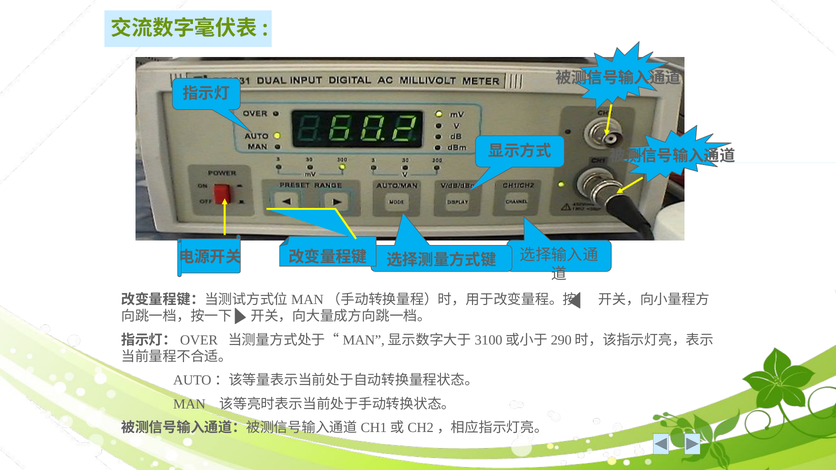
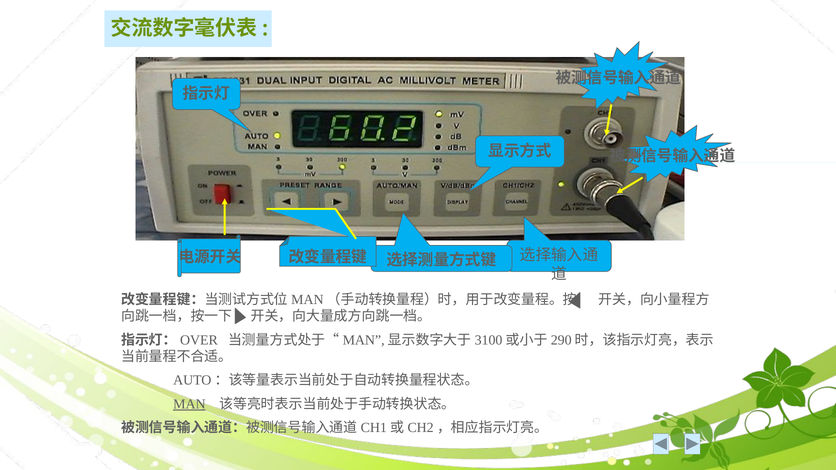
MAN underline: none -> present (189, 404)
